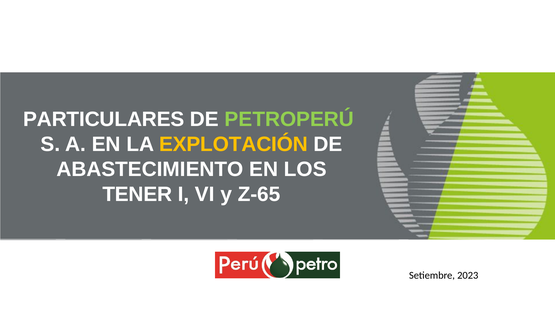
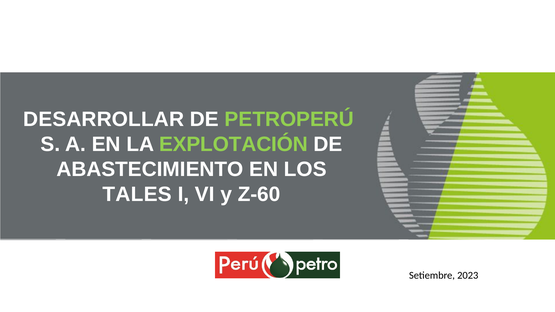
PARTICULARES: PARTICULARES -> DESARROLLAR (104, 120)
EXPLOTACIÓN colour: yellow -> light green (234, 145)
TENER: TENER -> TALES (137, 194)
Z-65: Z-65 -> Z-60 (259, 194)
